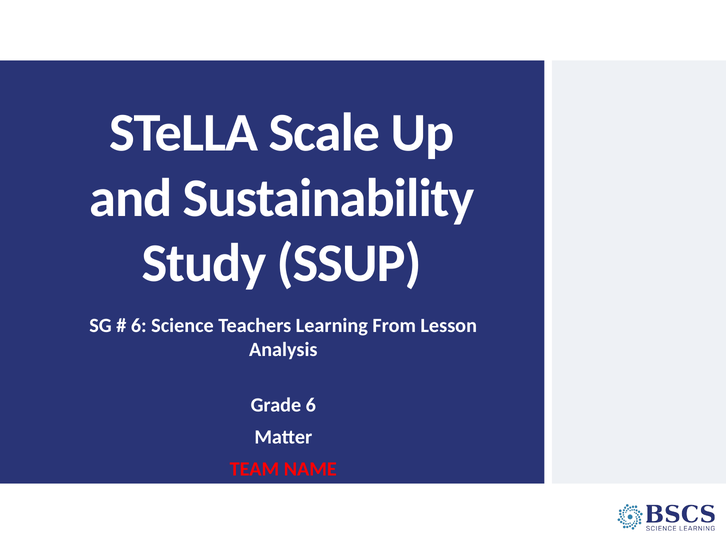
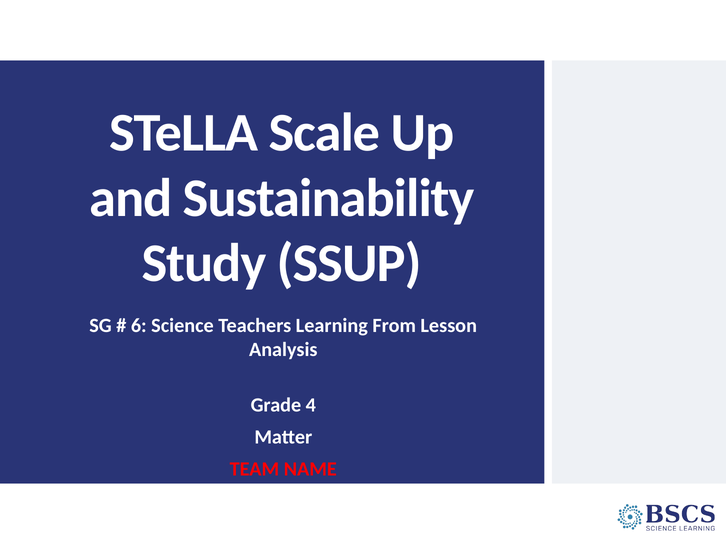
Grade 6: 6 -> 4 (311, 406)
